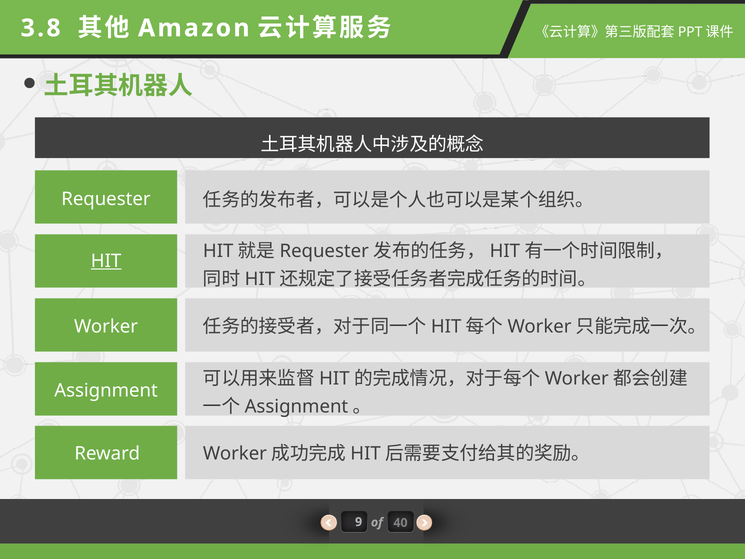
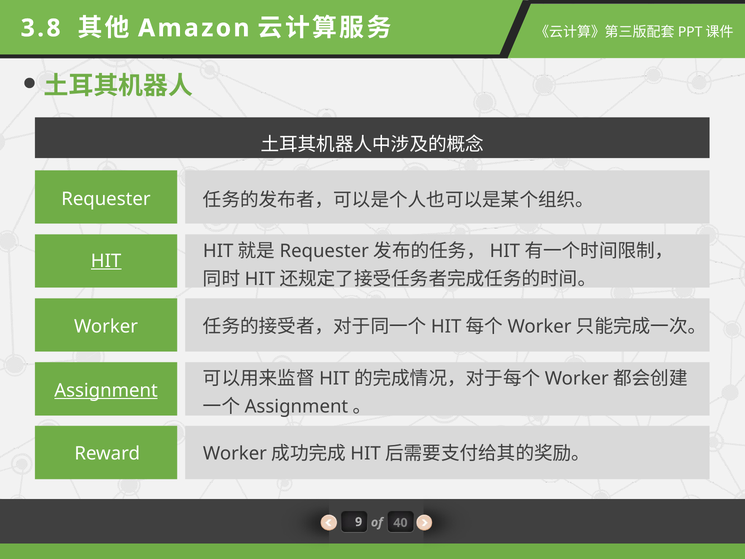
Assignment underline: none -> present (106, 390)
